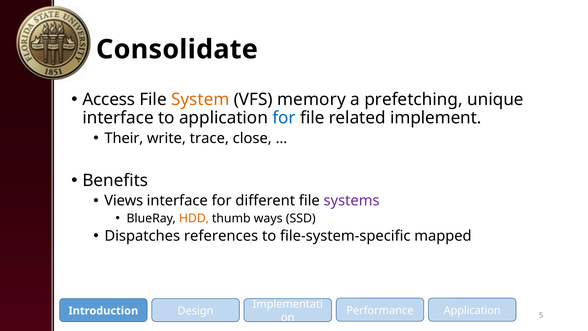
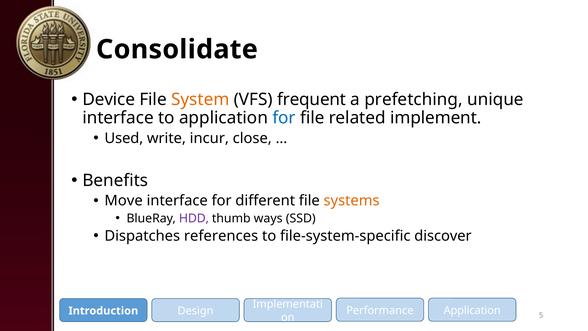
Access: Access -> Device (109, 99)
memory: memory -> frequent (312, 99)
Their: Their -> Used (124, 138)
trace: trace -> incur (209, 138)
Views: Views -> Move (124, 201)
systems colour: purple -> orange (352, 201)
HDD colour: orange -> purple (194, 218)
mapped: mapped -> discover (443, 236)
